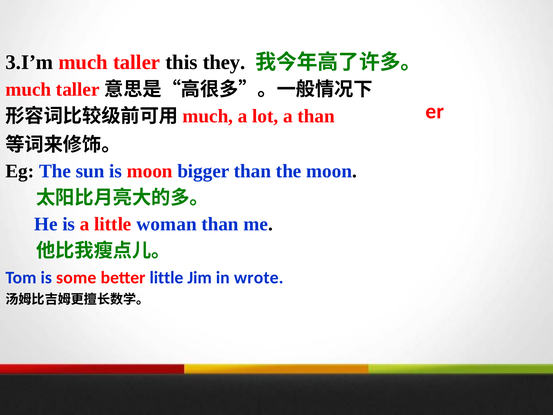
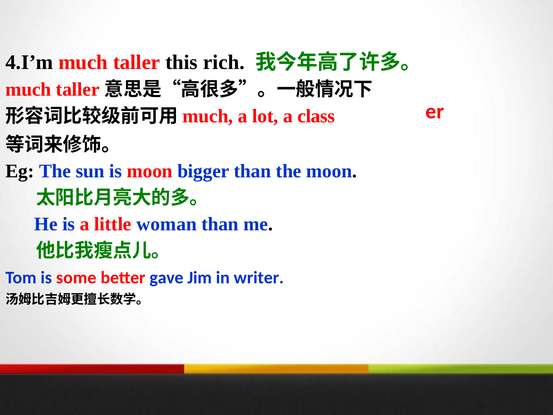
3.I’m: 3.I’m -> 4.I’m (29, 62)
they: they -> rich (224, 62)
a than: than -> class (316, 116)
better little: little -> gave (166, 278)
wrote: wrote -> writer (259, 278)
